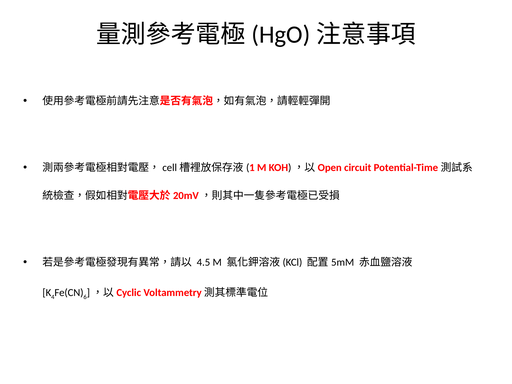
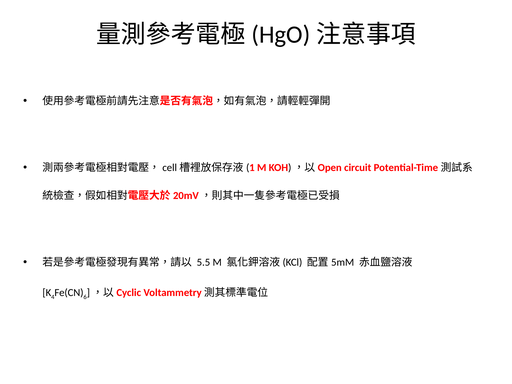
4.5: 4.5 -> 5.5 (203, 262)
